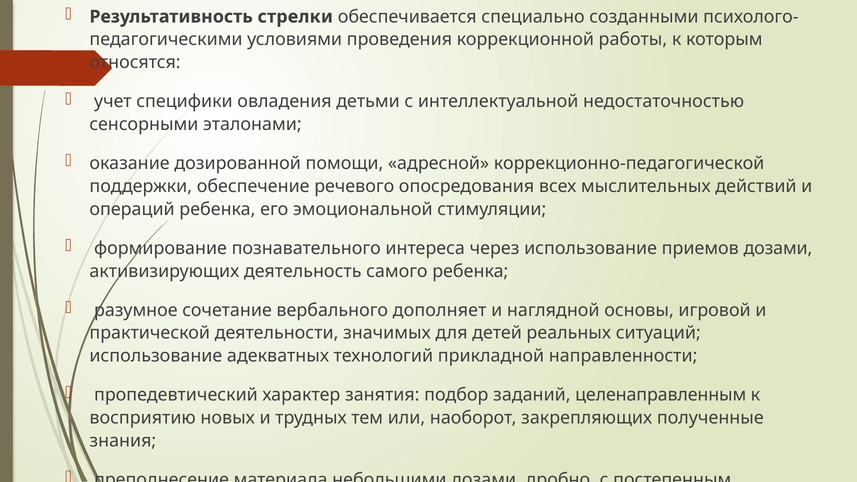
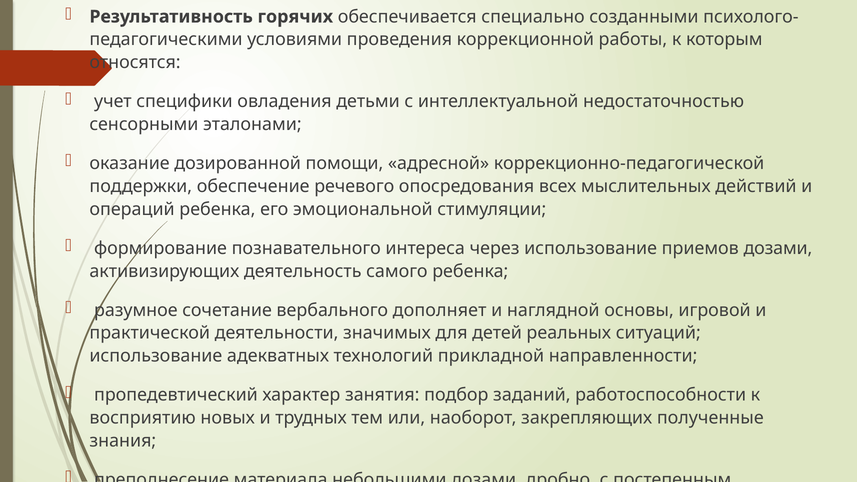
стрелки: стрелки -> горячих (295, 17)
целенаправленным: целенаправленным -> работоспособности (661, 395)
